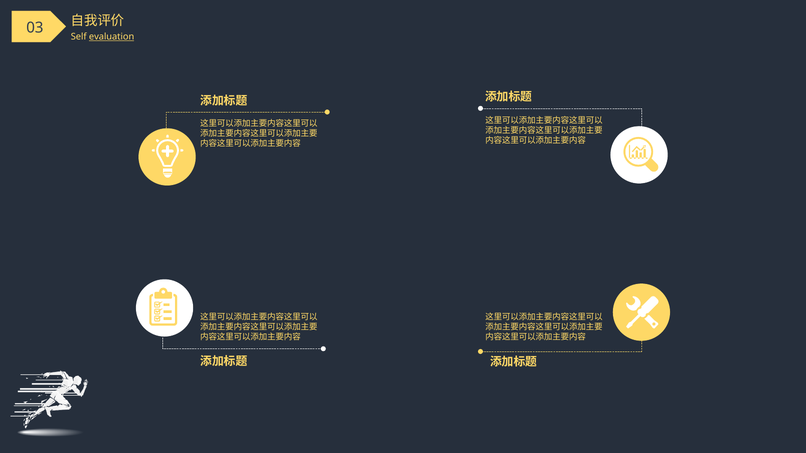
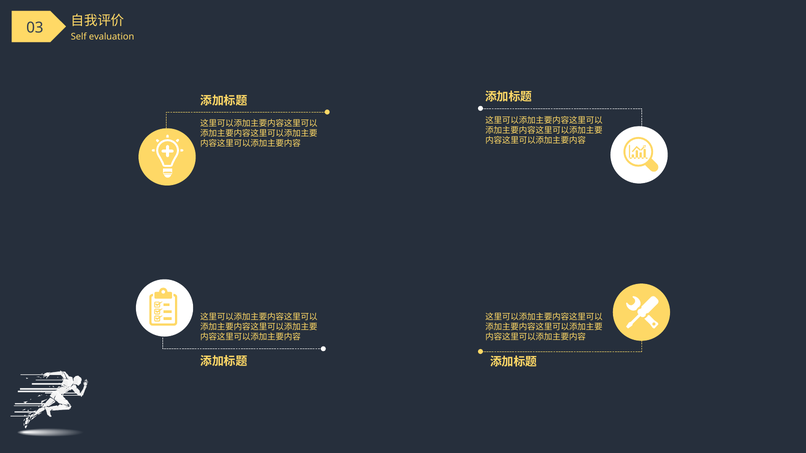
evaluation underline: present -> none (112, 37)
